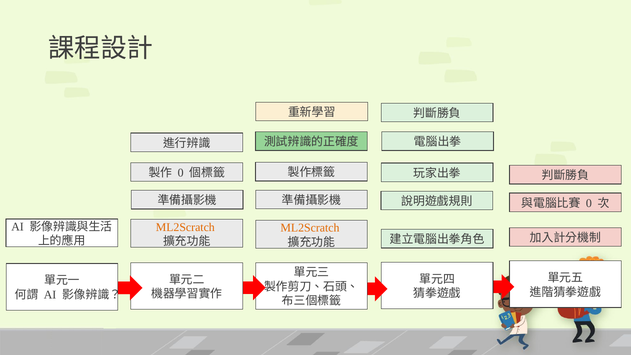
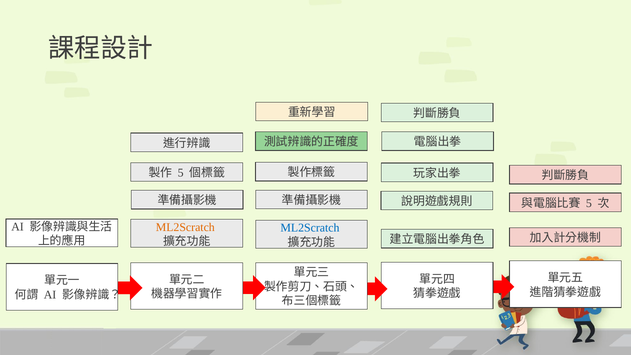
0: 0 -> 5 (181, 173)
0: 0 -> 5 (589, 203)
ML2Scratch colour: orange -> blue (310, 228)
